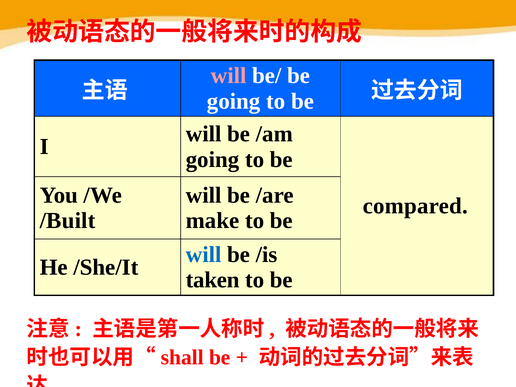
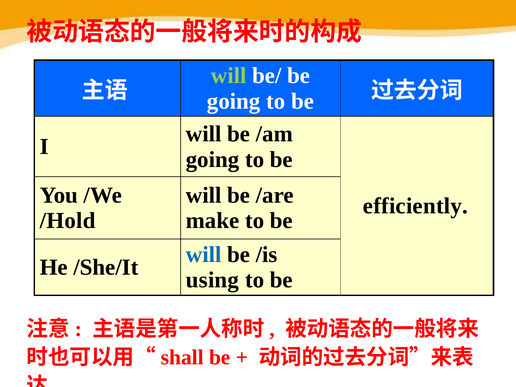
will colour: pink -> light green (229, 76)
compared: compared -> efficiently (415, 206)
/Built: /Built -> /Hold (68, 221)
taken: taken -> using (212, 280)
